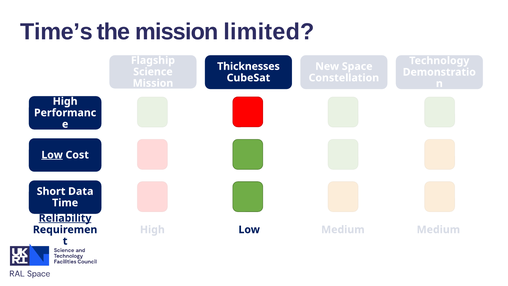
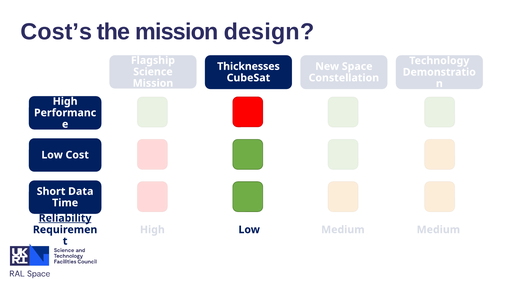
Time’s: Time’s -> Cost’s (56, 32)
limited: limited -> design (269, 32)
Low underline: present -> none (52, 155)
